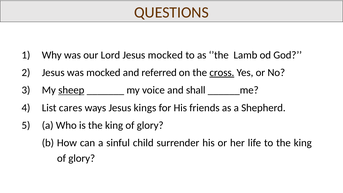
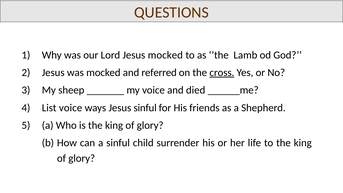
sheep underline: present -> none (71, 90)
shall: shall -> died (196, 90)
List cares: cares -> voice (71, 108)
Jesus kings: kings -> sinful (145, 108)
